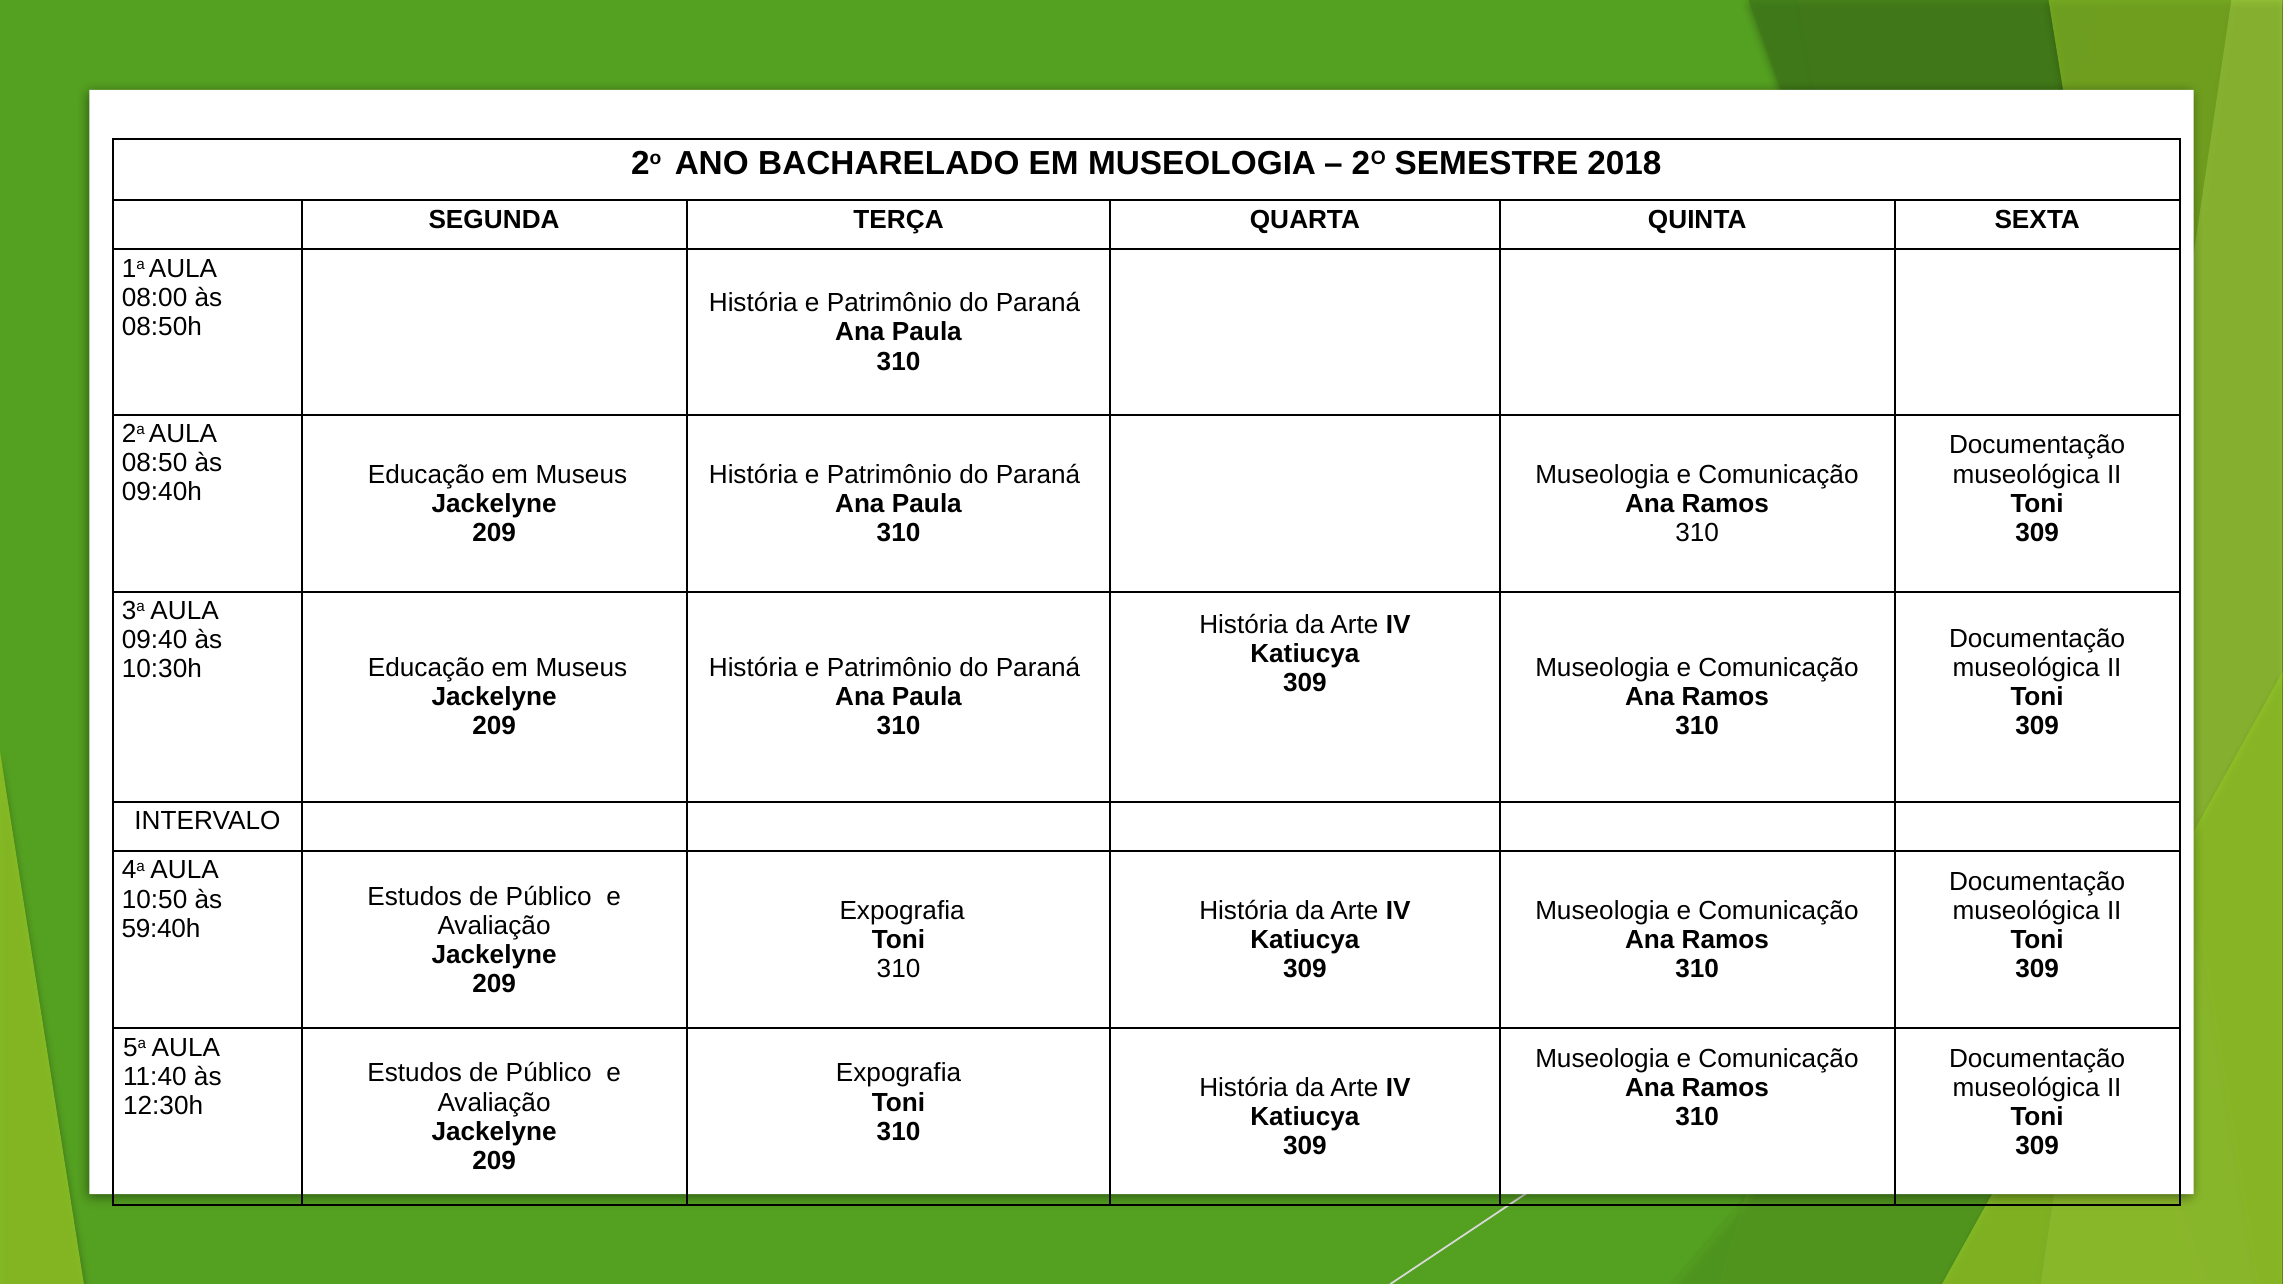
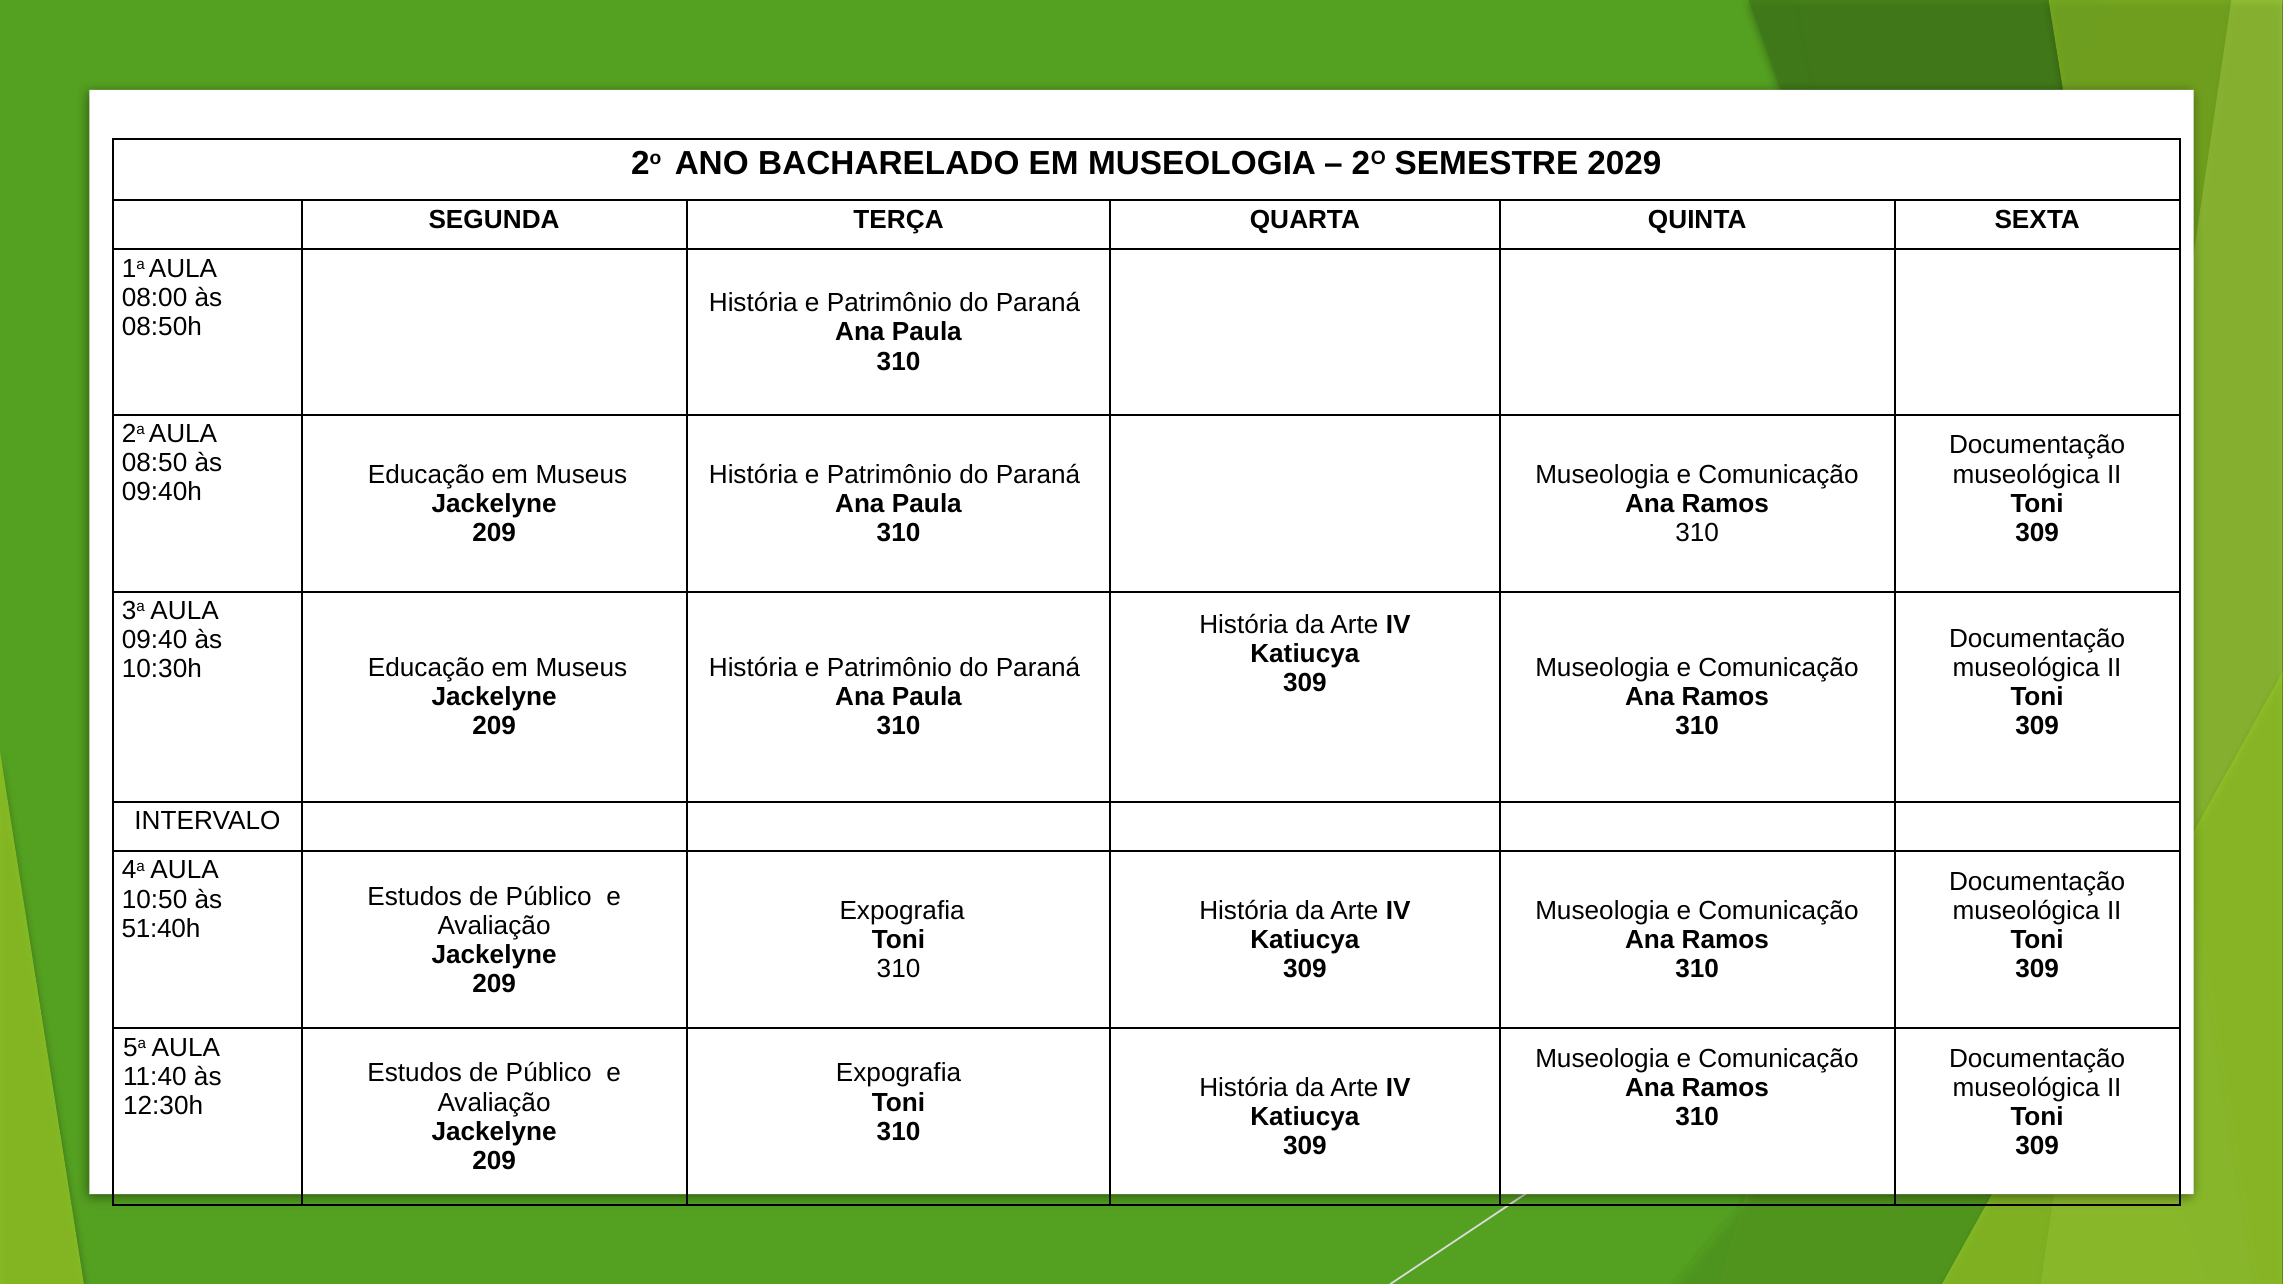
2018: 2018 -> 2029 (1624, 163)
59:40h: 59:40h -> 51:40h (161, 929)
